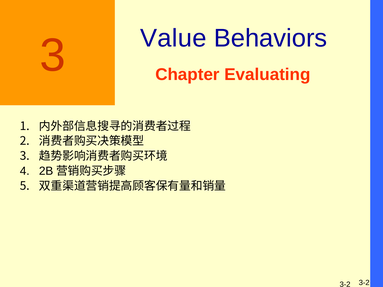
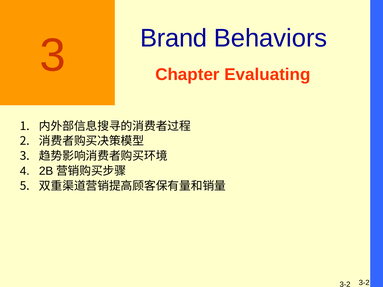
Value: Value -> Brand (174, 38)
